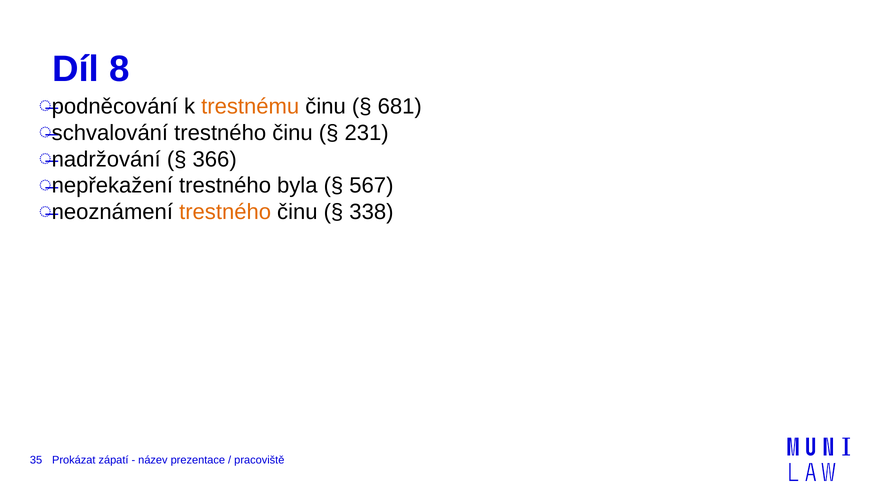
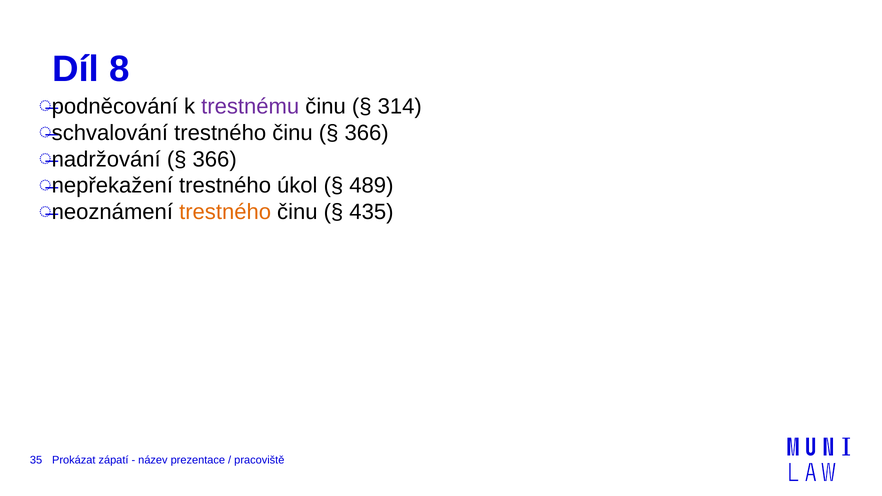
trestnému colour: orange -> purple (250, 106)
681: 681 -> 314 (400, 106)
231: 231 -> 366 (367, 133)
byla: byla -> úkol (297, 186)
567: 567 -> 489 (371, 186)
338: 338 -> 435 (371, 212)
